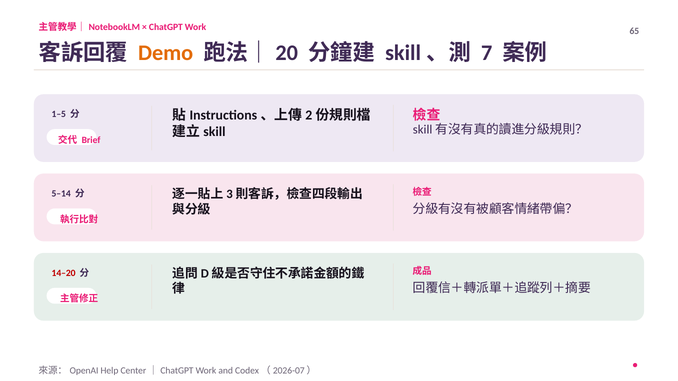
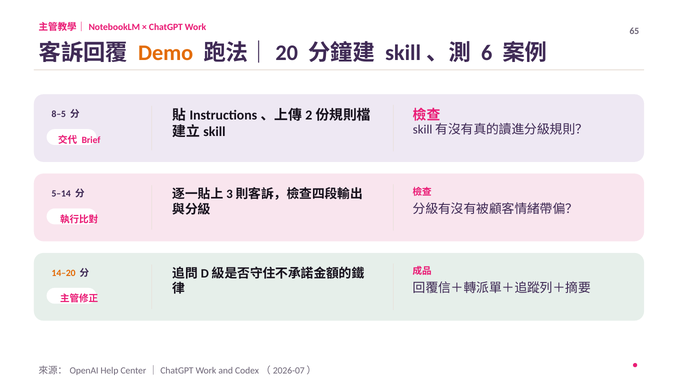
7: 7 -> 6 (487, 53)
1–5: 1–5 -> 8–5 (59, 114)
14–20 colour: red -> orange (64, 273)
